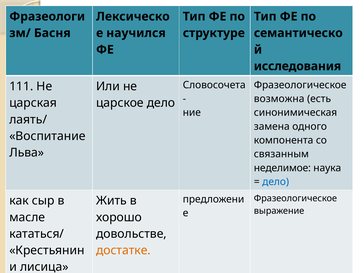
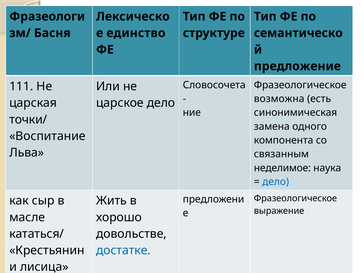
научился: научился -> единство (136, 33)
исследования: исследования -> предложение (297, 66)
лаять/: лаять/ -> точки/ (28, 120)
достатке colour: orange -> blue (123, 250)
